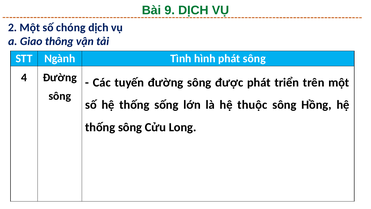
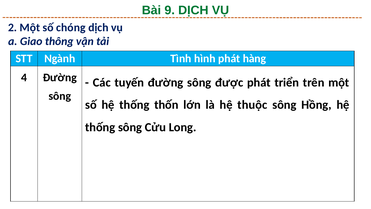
phát sông: sông -> hàng (254, 59)
sống: sống -> thốn (166, 105)
